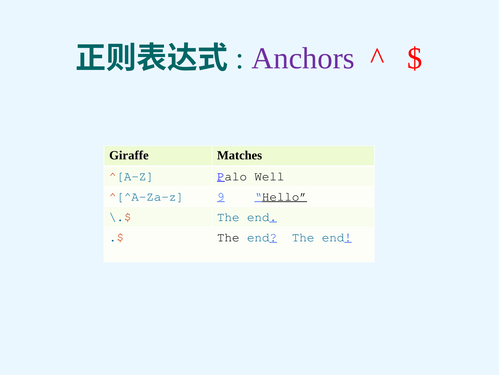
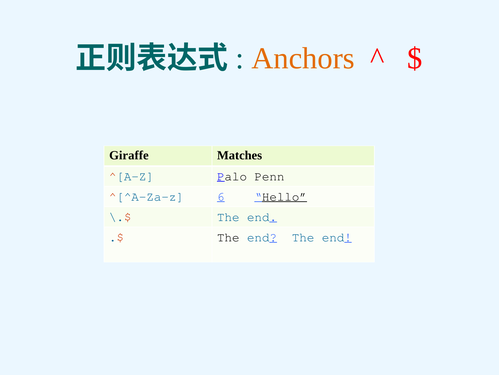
Anchors colour: purple -> orange (303, 58)
Well: Well -> Penn (269, 176)
9: 9 -> 6 (221, 196)
